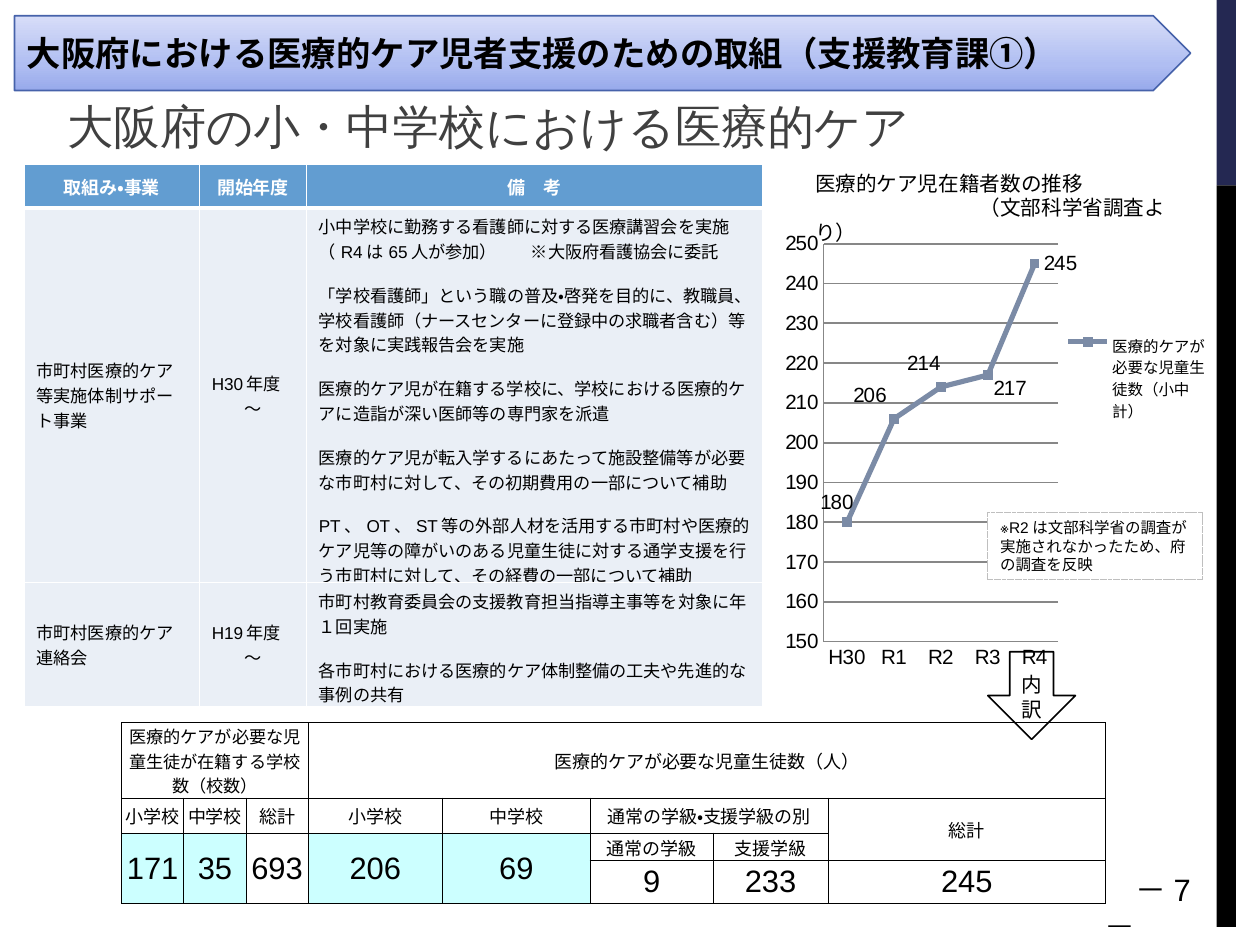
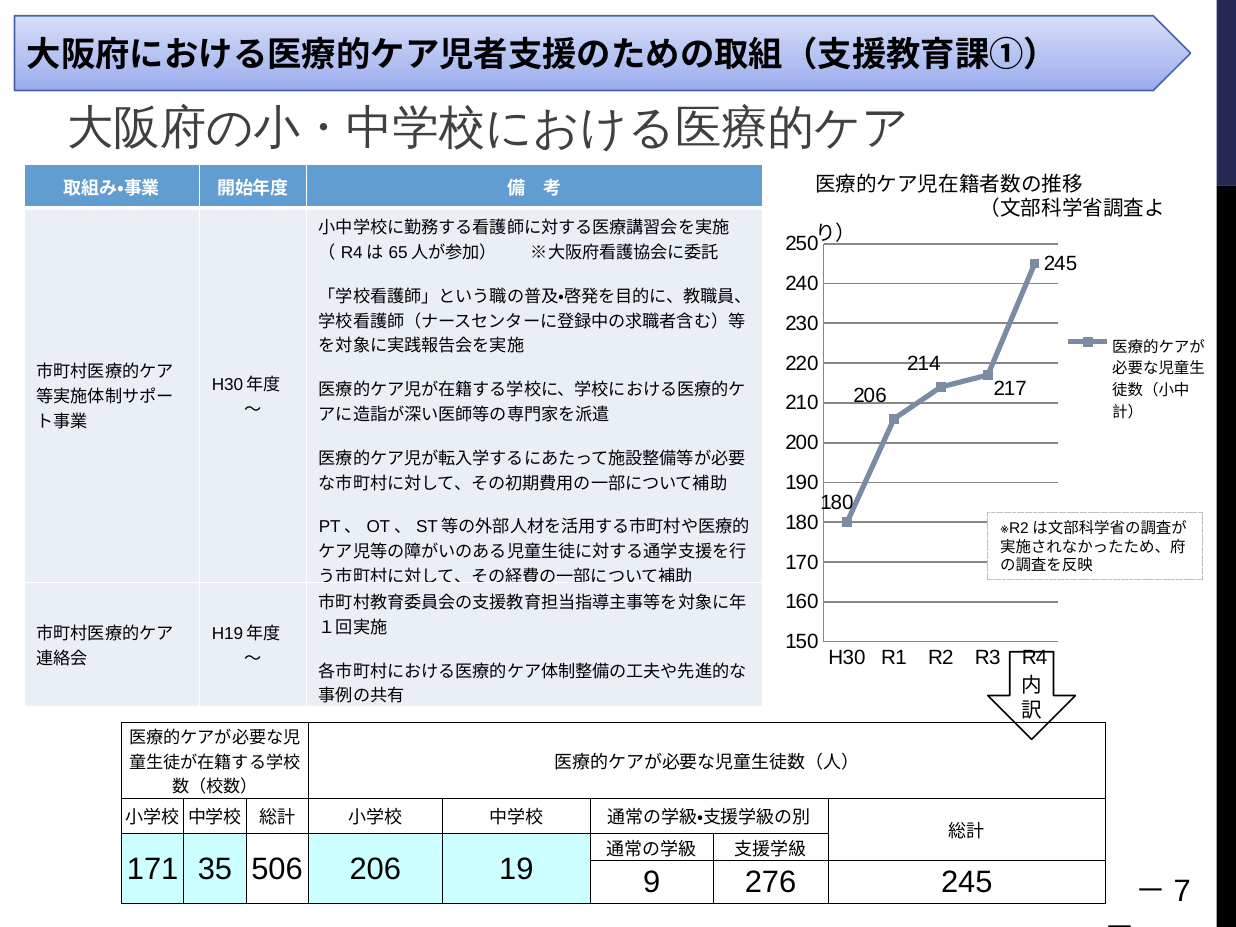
693: 693 -> 506 (277, 869)
69: 69 -> 19 (516, 869)
233: 233 -> 276 (771, 883)
